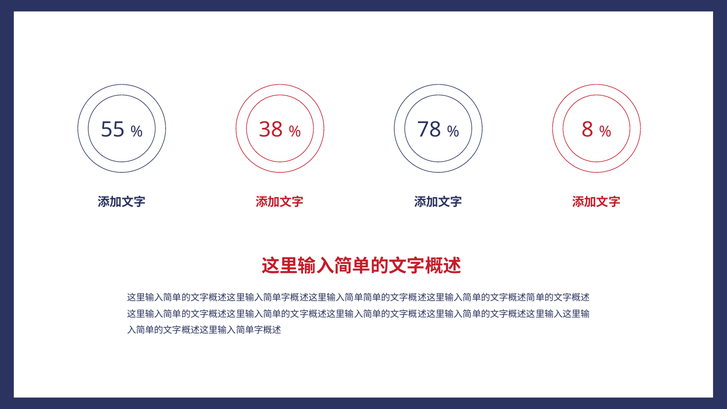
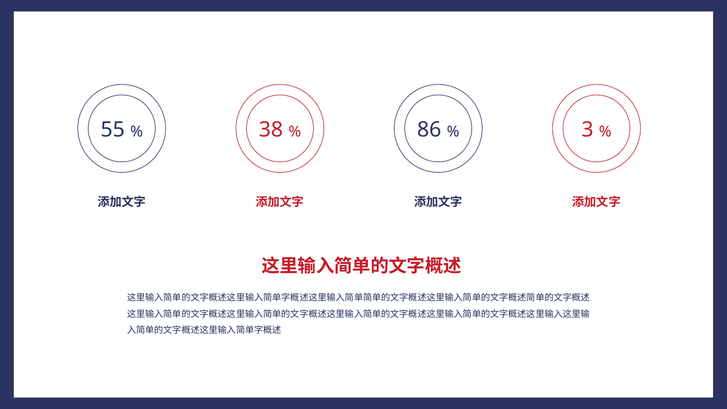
78: 78 -> 86 (429, 130)
8: 8 -> 3 (587, 130)
